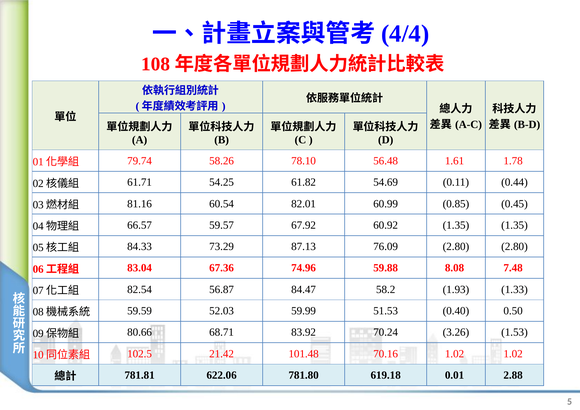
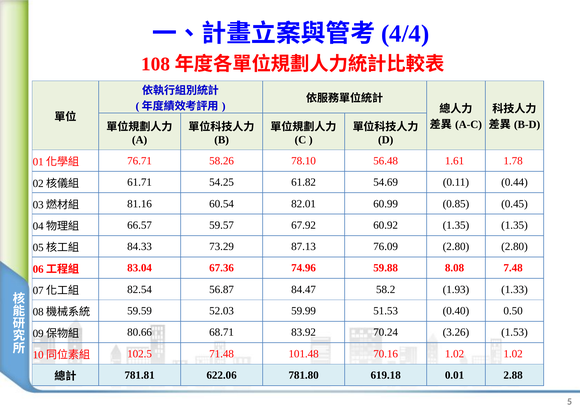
79.74: 79.74 -> 76.71 (140, 161)
21.42: 21.42 -> 71.48 (222, 354)
